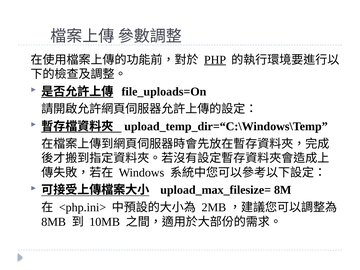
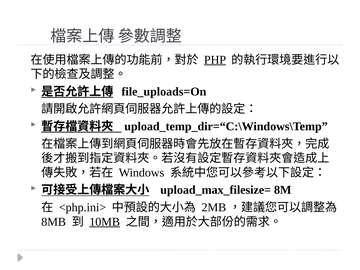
10MB underline: none -> present (105, 222)
